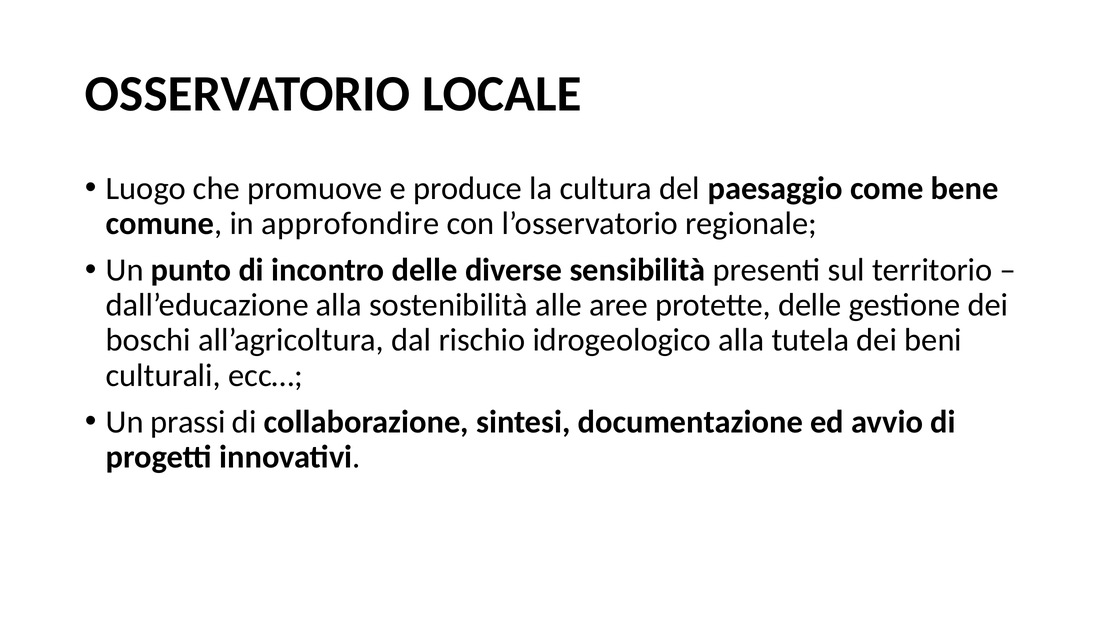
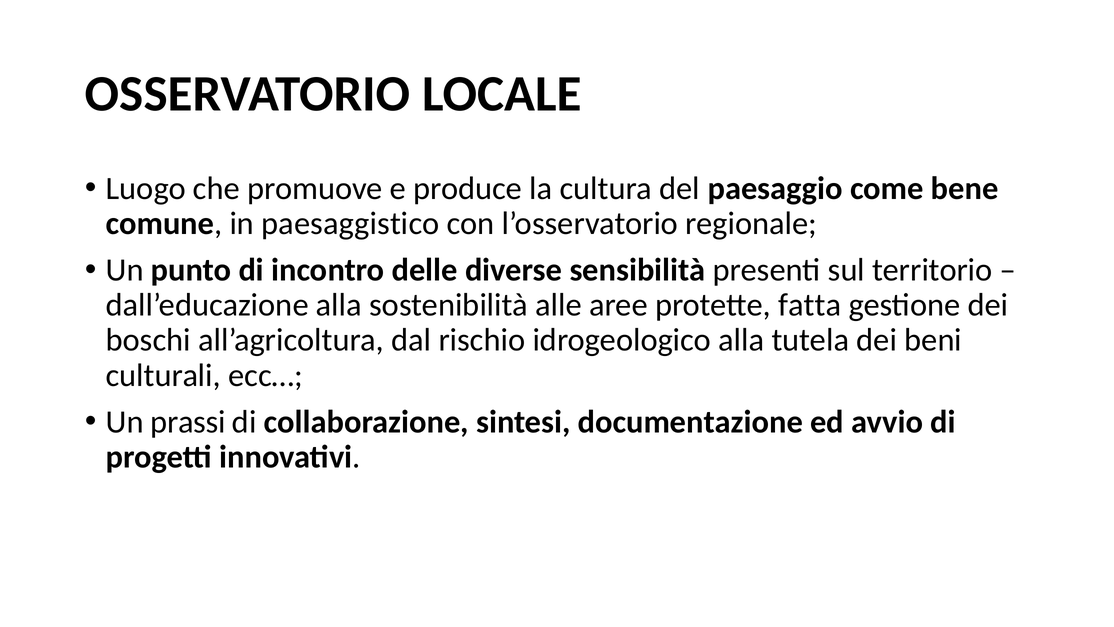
approfondire: approfondire -> paesaggistico (350, 223)
protette delle: delle -> fatta (810, 305)
